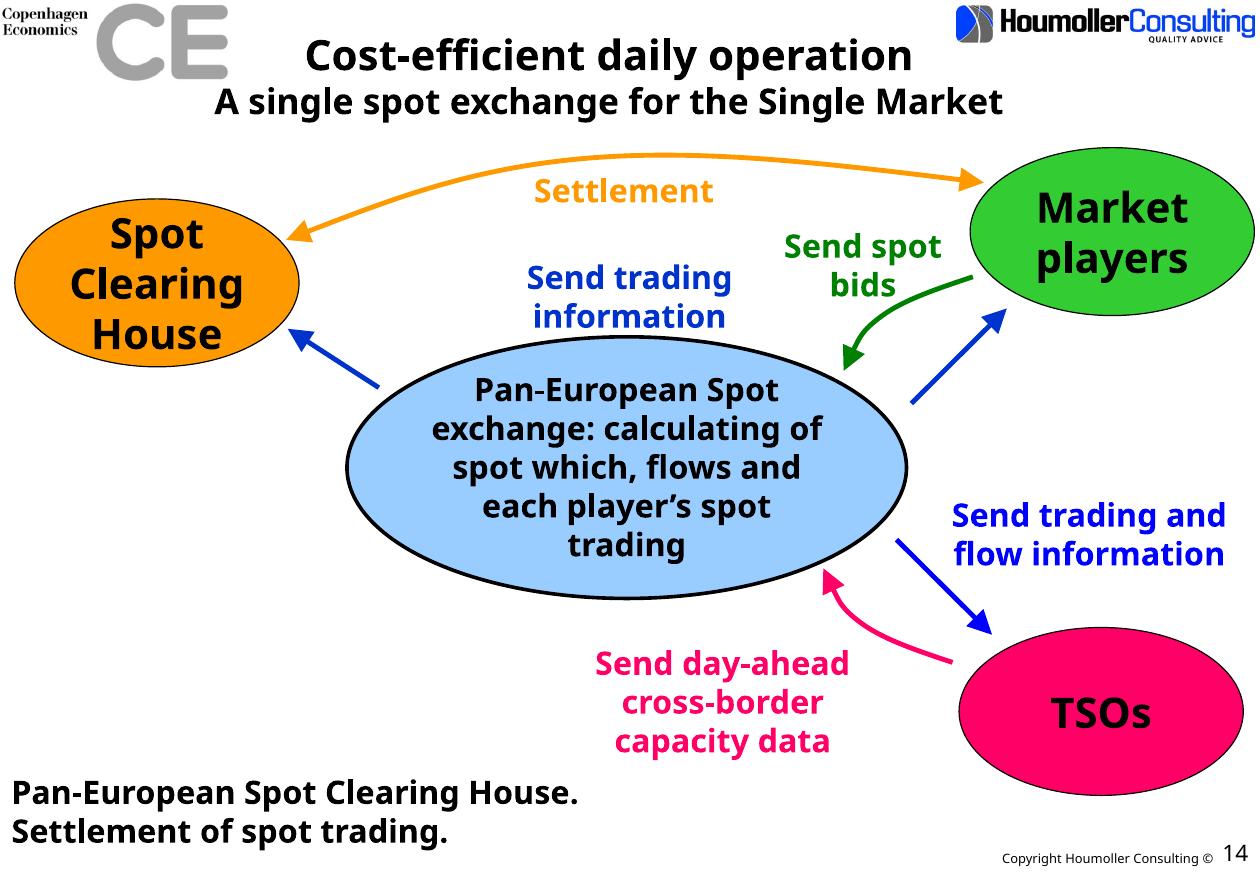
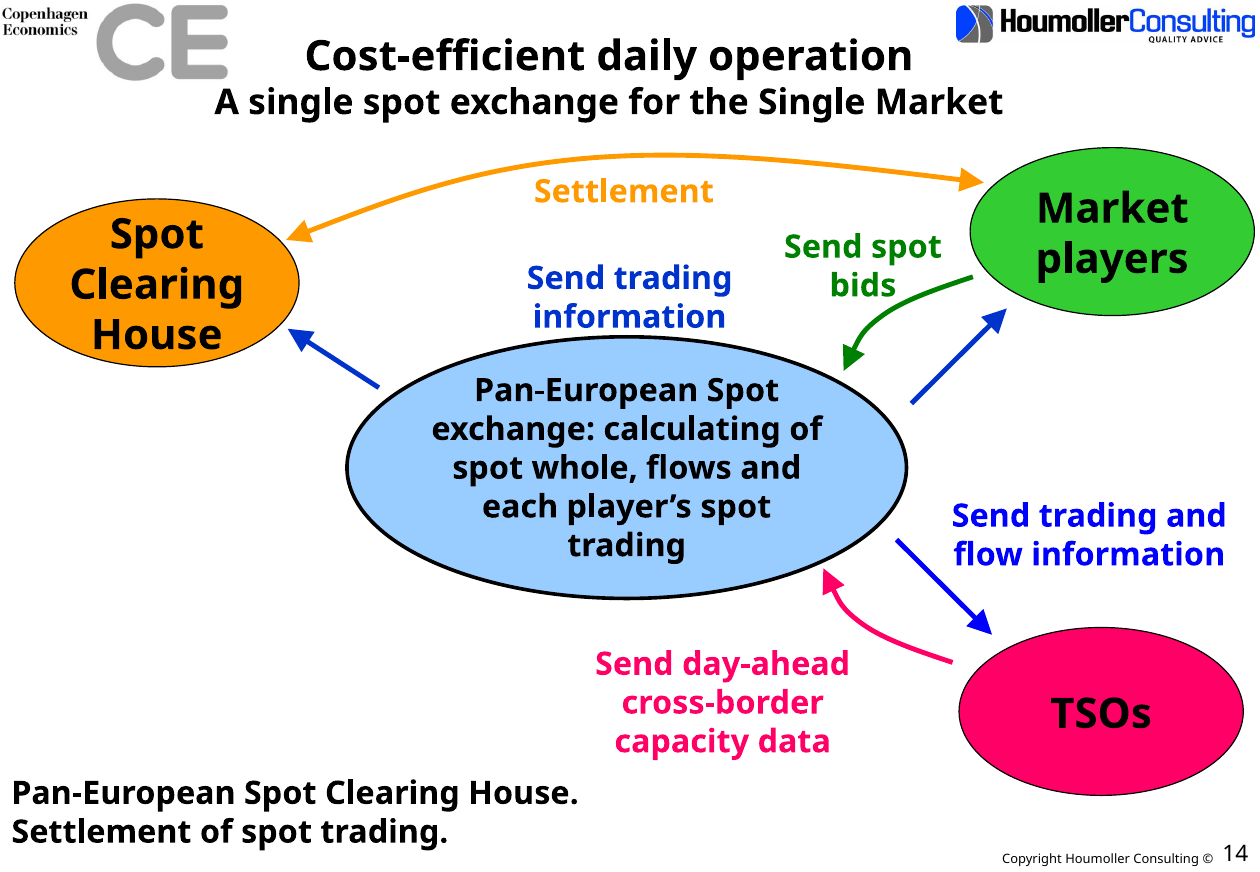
which: which -> whole (585, 468)
